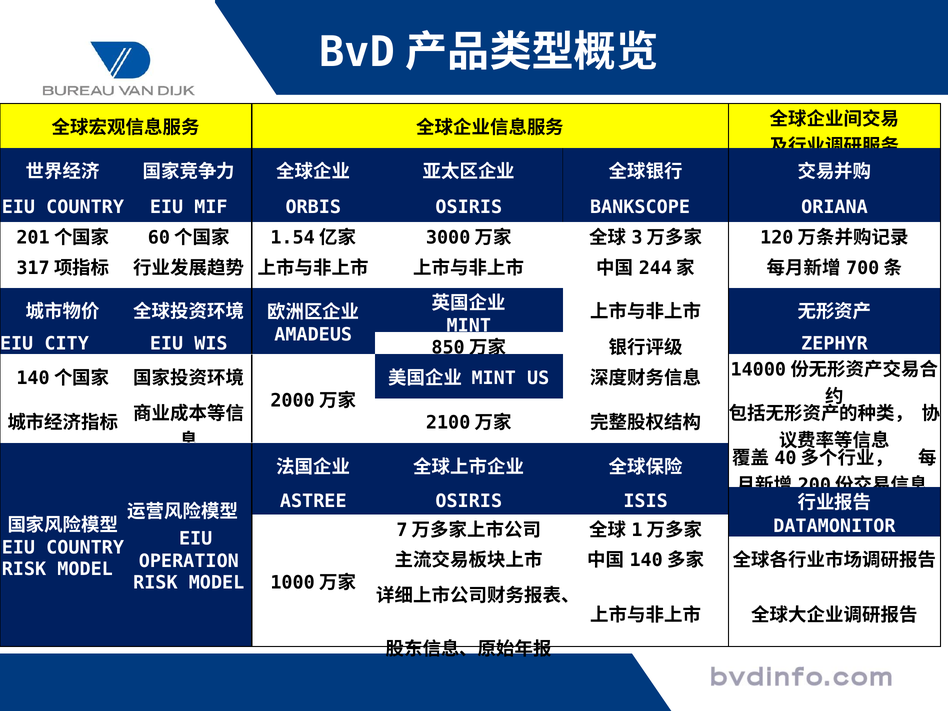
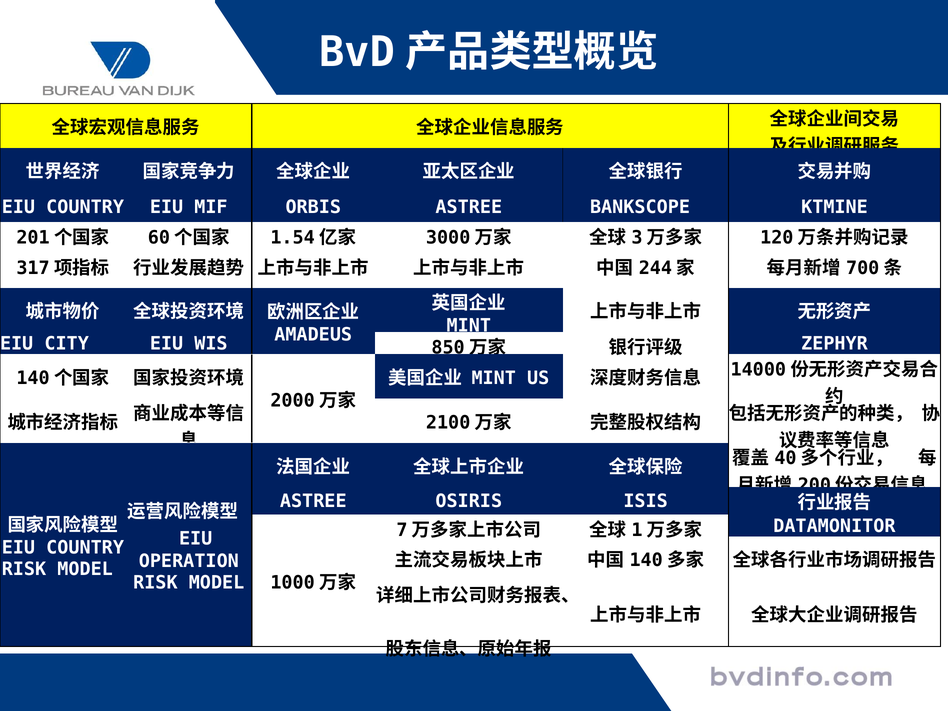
ORBIS OSIRIS: OSIRIS -> ASTREE (469, 207)
ORIANA: ORIANA -> KTMINE (834, 207)
